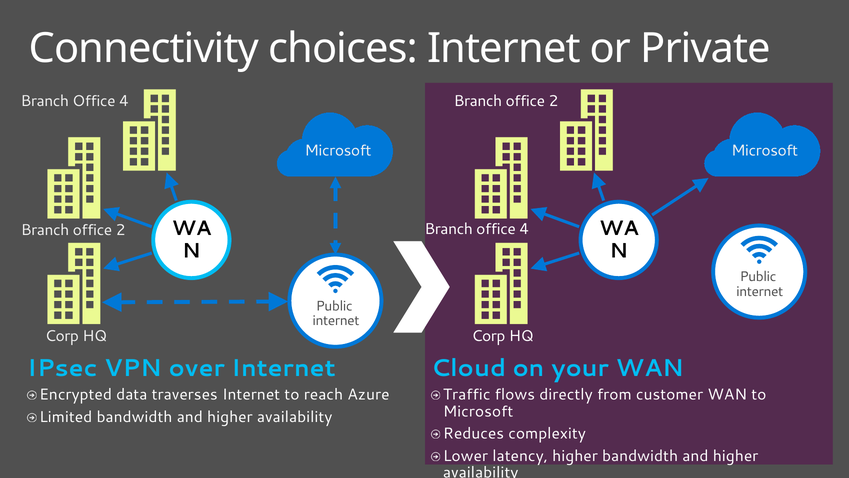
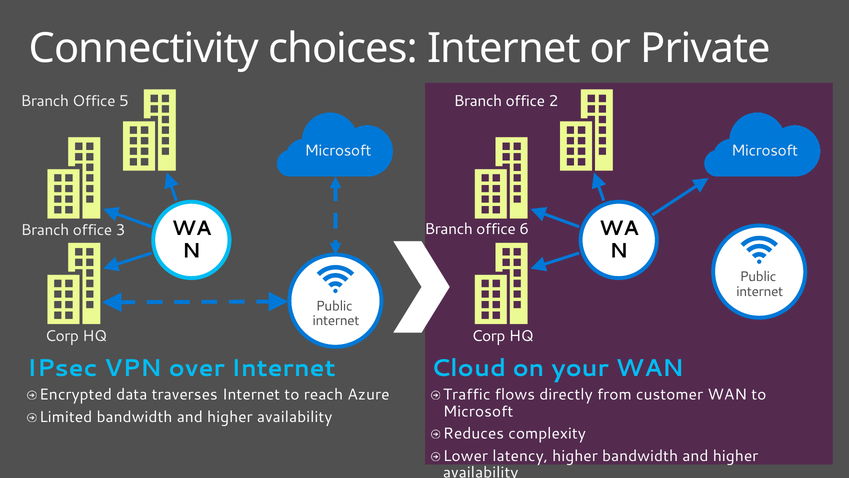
4: 4 -> 5 (124, 101)
4: 4 -> 6 (524, 229)
2: 2 -> 3 (121, 230)
